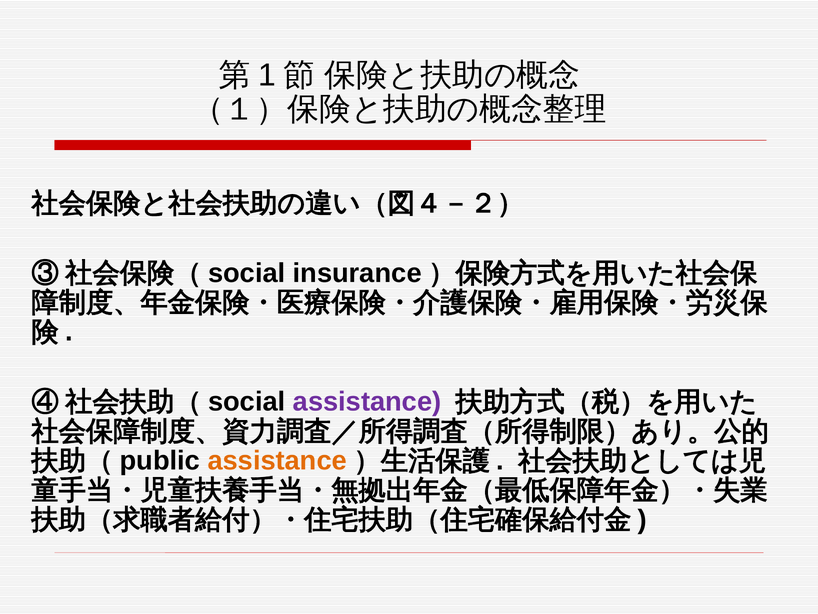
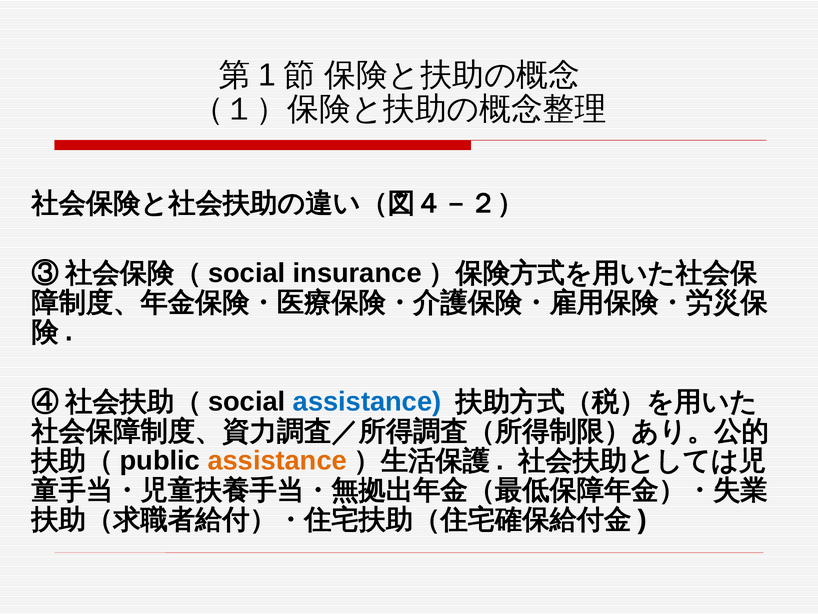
assistance colour: purple -> blue (367, 401)
